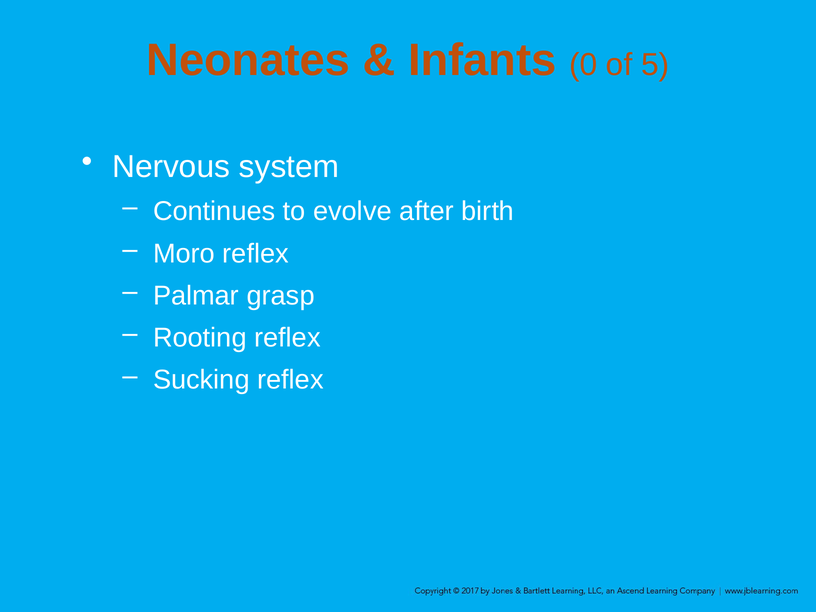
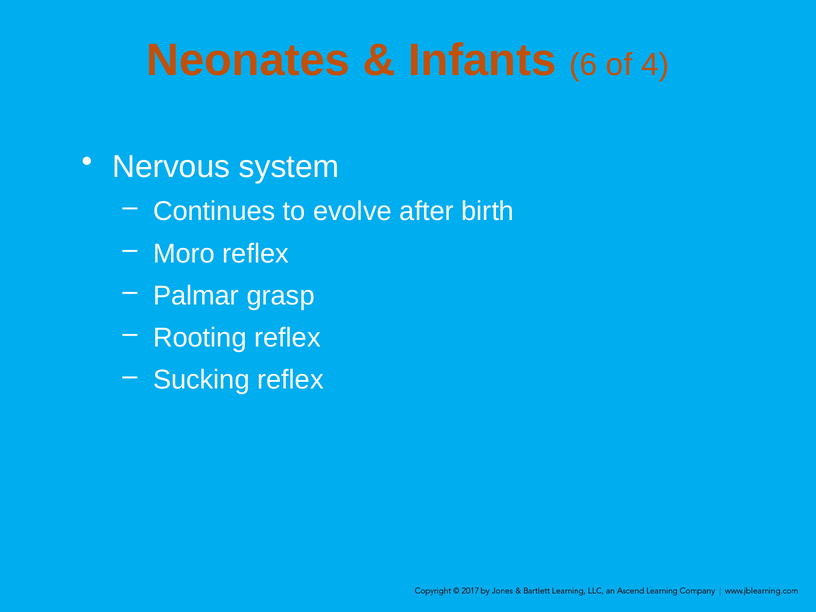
0: 0 -> 6 (583, 65)
5: 5 -> 4 (655, 65)
